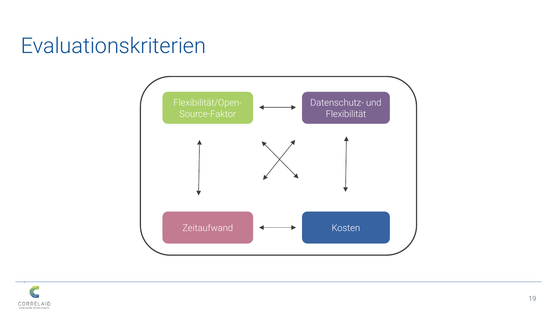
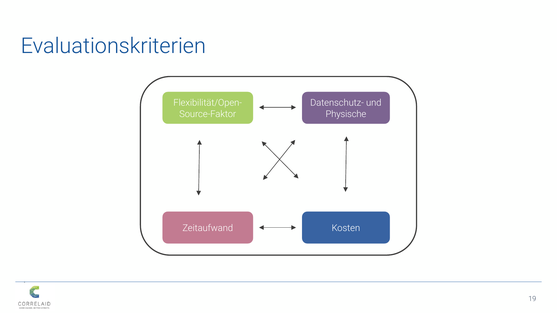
Flexibilität: Flexibilität -> Physische (346, 114)
